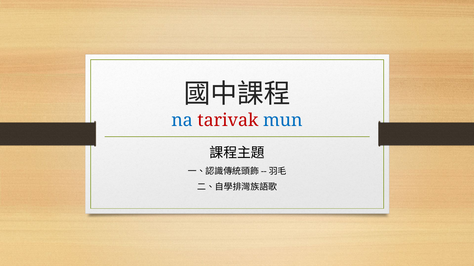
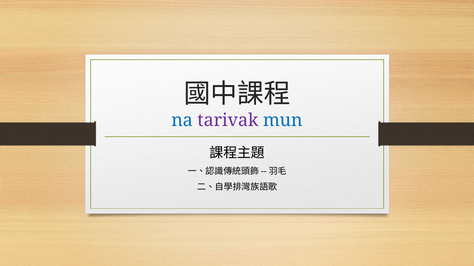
tarivak colour: red -> purple (228, 120)
